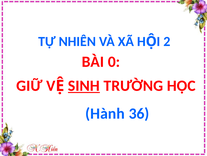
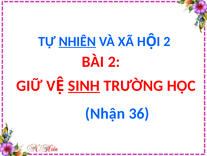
NHIÊN underline: none -> present (77, 41)
BÀI 0: 0 -> 2 (114, 61)
Hành: Hành -> Nhận (105, 113)
